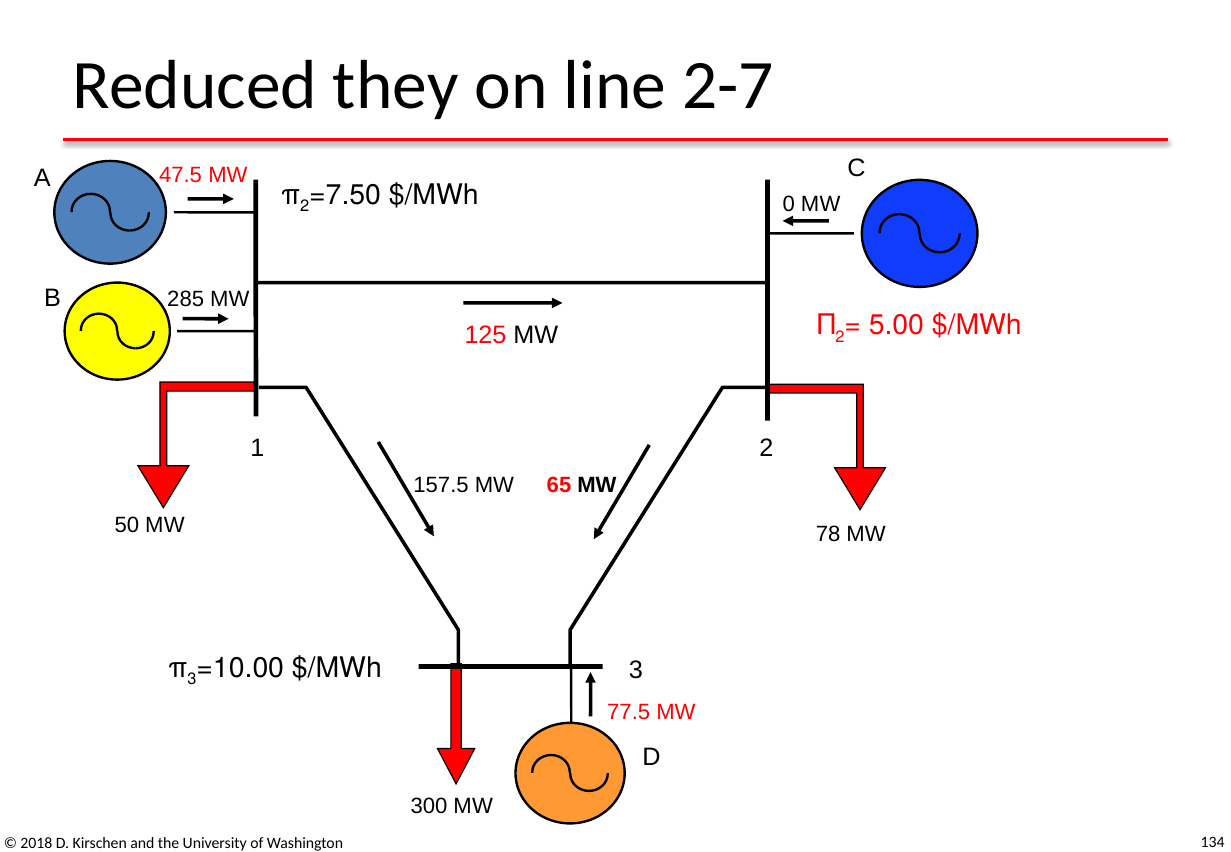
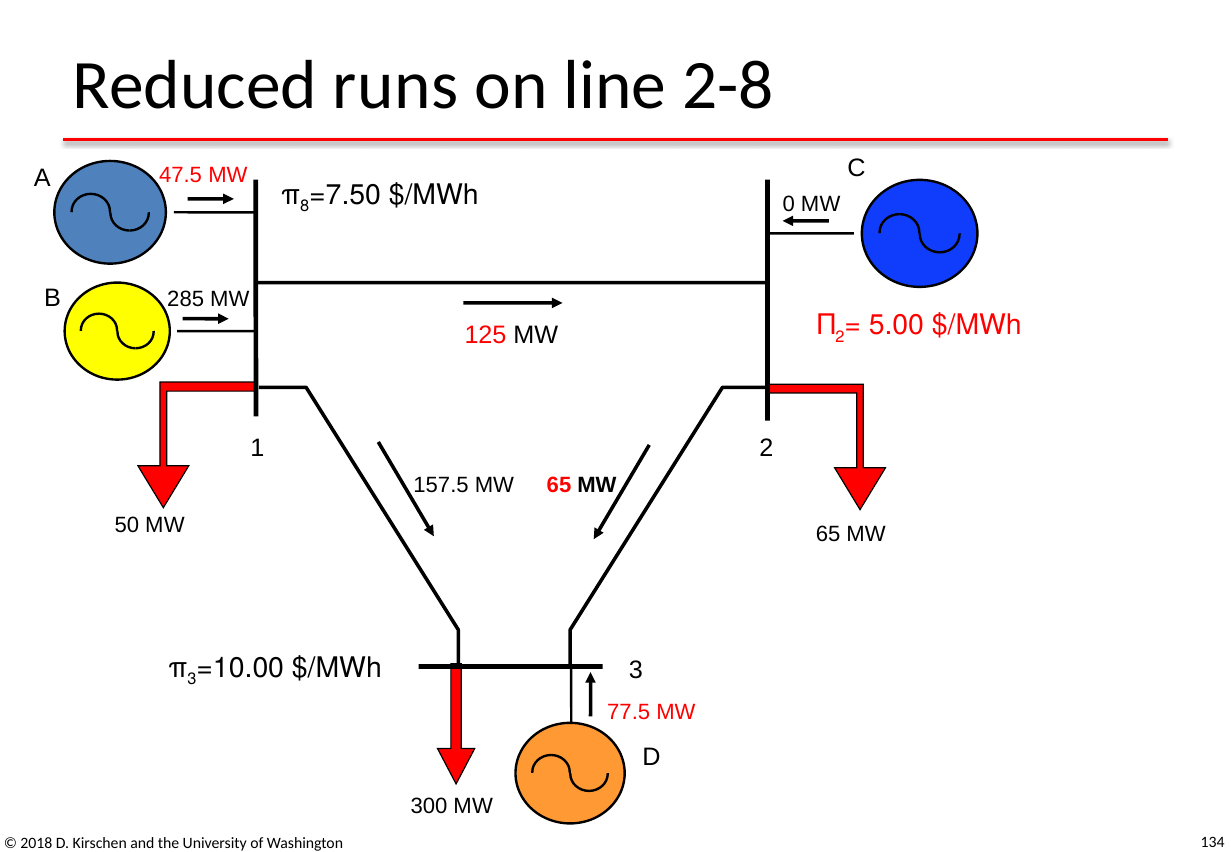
they: they -> runs (396, 86)
2-7: 2-7 -> 2-8 (728, 86)
2: 2 -> 8 (305, 206)
50 MW 78: 78 -> 65 (828, 534)
